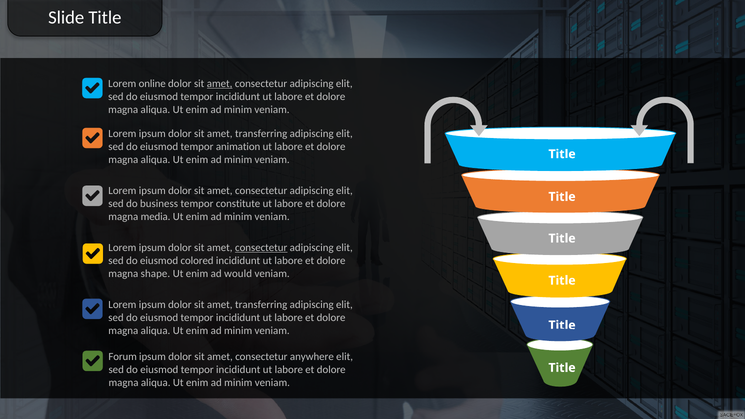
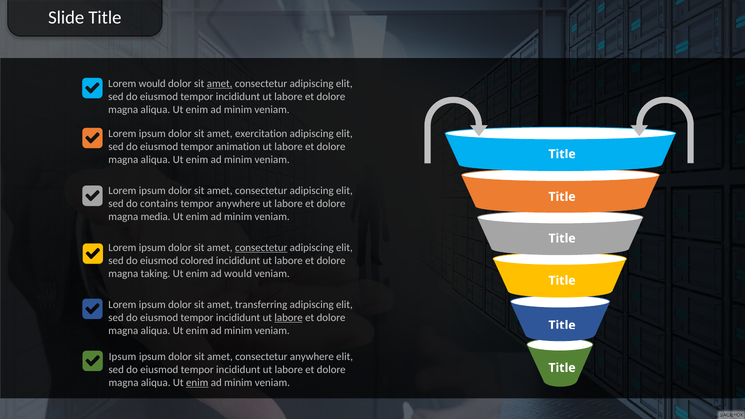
Lorem online: online -> would (152, 84)
transferring: transferring -> exercitation (261, 134)
business: business -> contains (159, 204)
tempor constitute: constitute -> anywhere (238, 204)
shape: shape -> taking (156, 274)
labore underline: none -> present (289, 318)
Forum: Forum -> Ipsum (123, 356)
enim underline: none -> present (197, 383)
